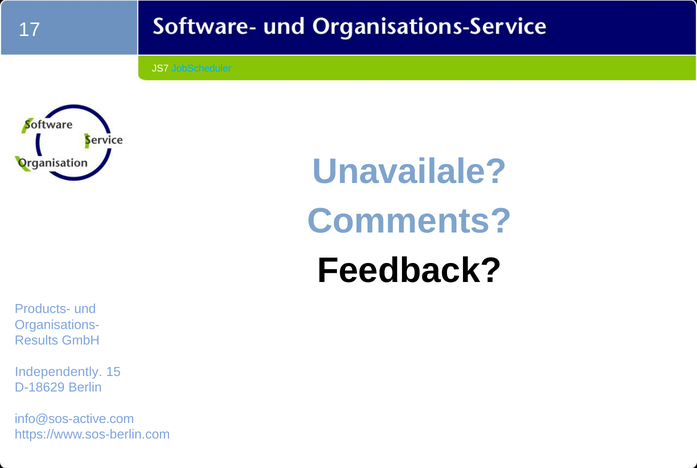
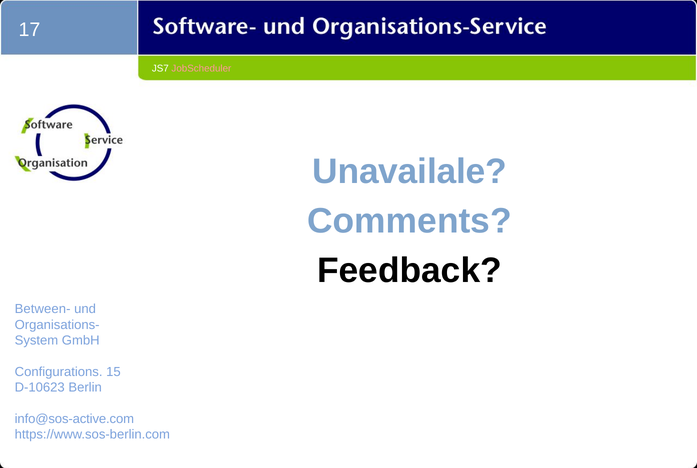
JobScheduler colour: light blue -> pink (201, 69)
Products-: Products- -> Between- (43, 309)
Results: Results -> System (36, 341)
Independently: Independently -> Configurations (59, 372)
D-18629: D-18629 -> D-10623 (40, 388)
